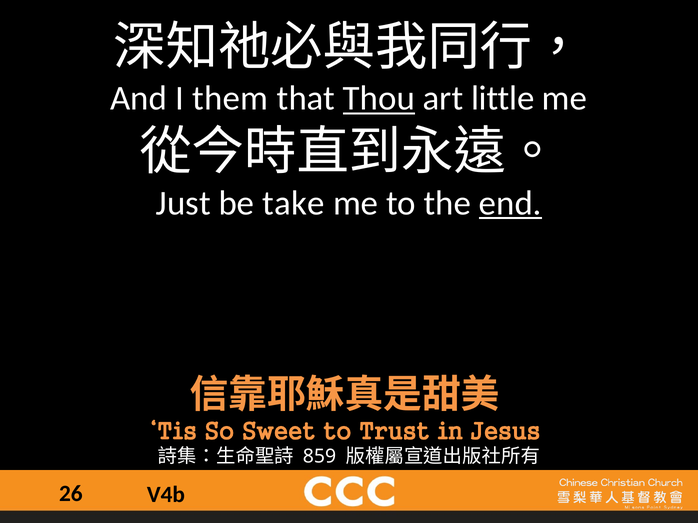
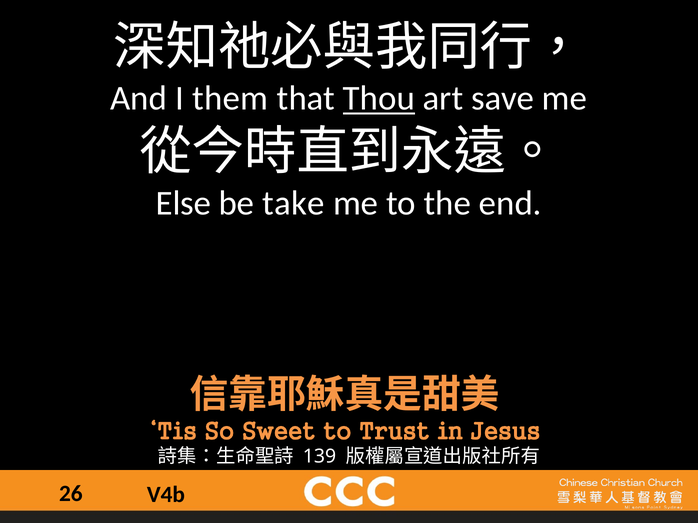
little: little -> save (503, 99)
Just: Just -> Else (183, 203)
end underline: present -> none (510, 203)
859: 859 -> 139 (319, 457)
